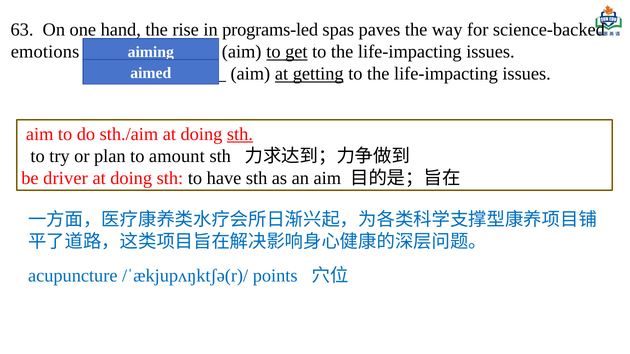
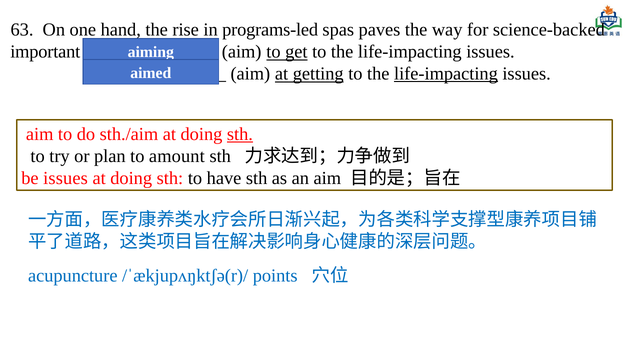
emotions: emotions -> important (45, 52)
life-impacting underline: none -> present (446, 74)
be driver: driver -> issues (66, 178)
